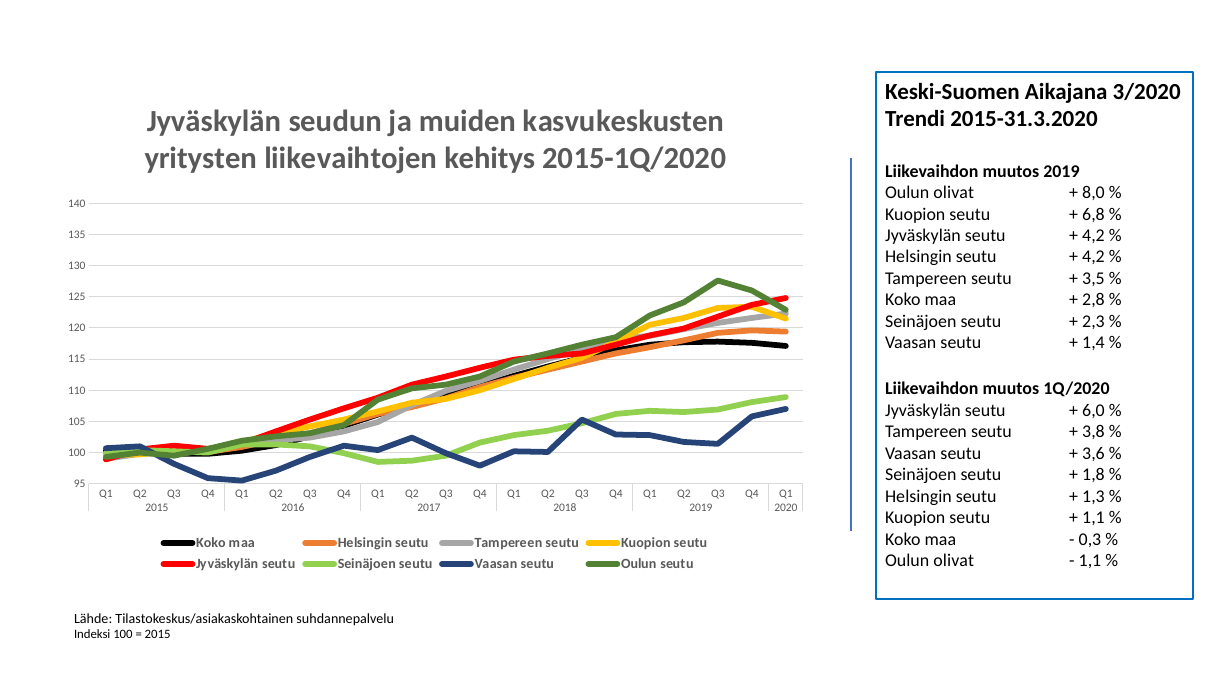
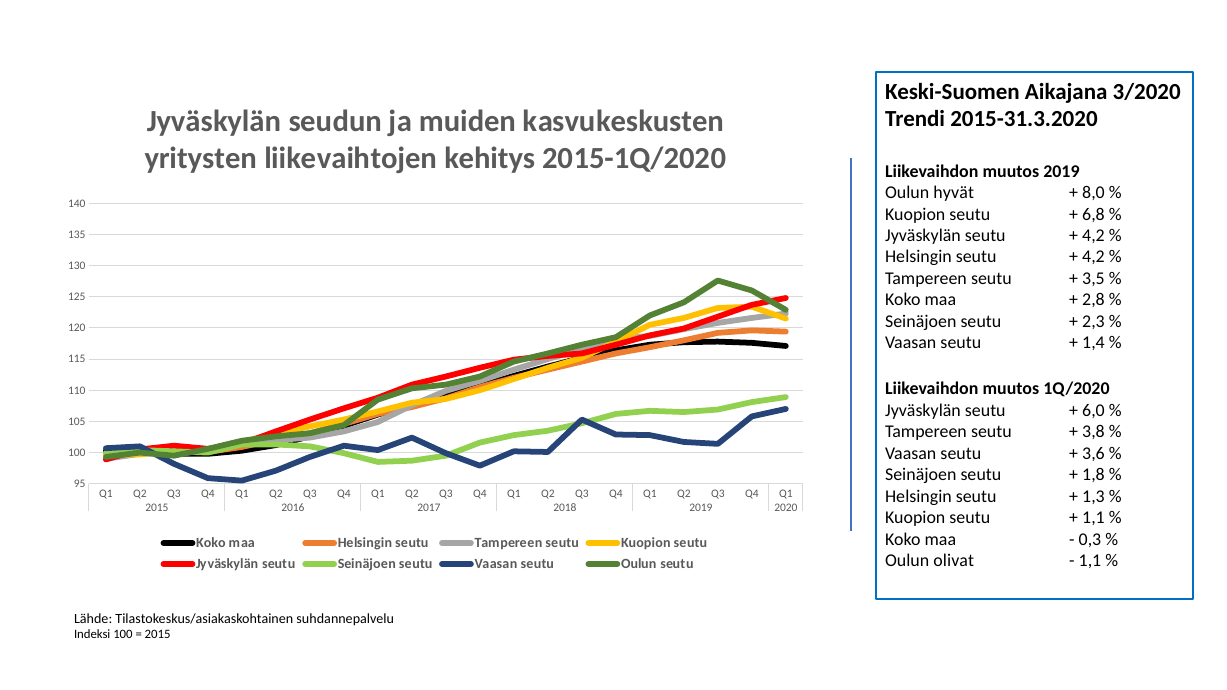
olivat: olivat -> hyvät (954, 193)
